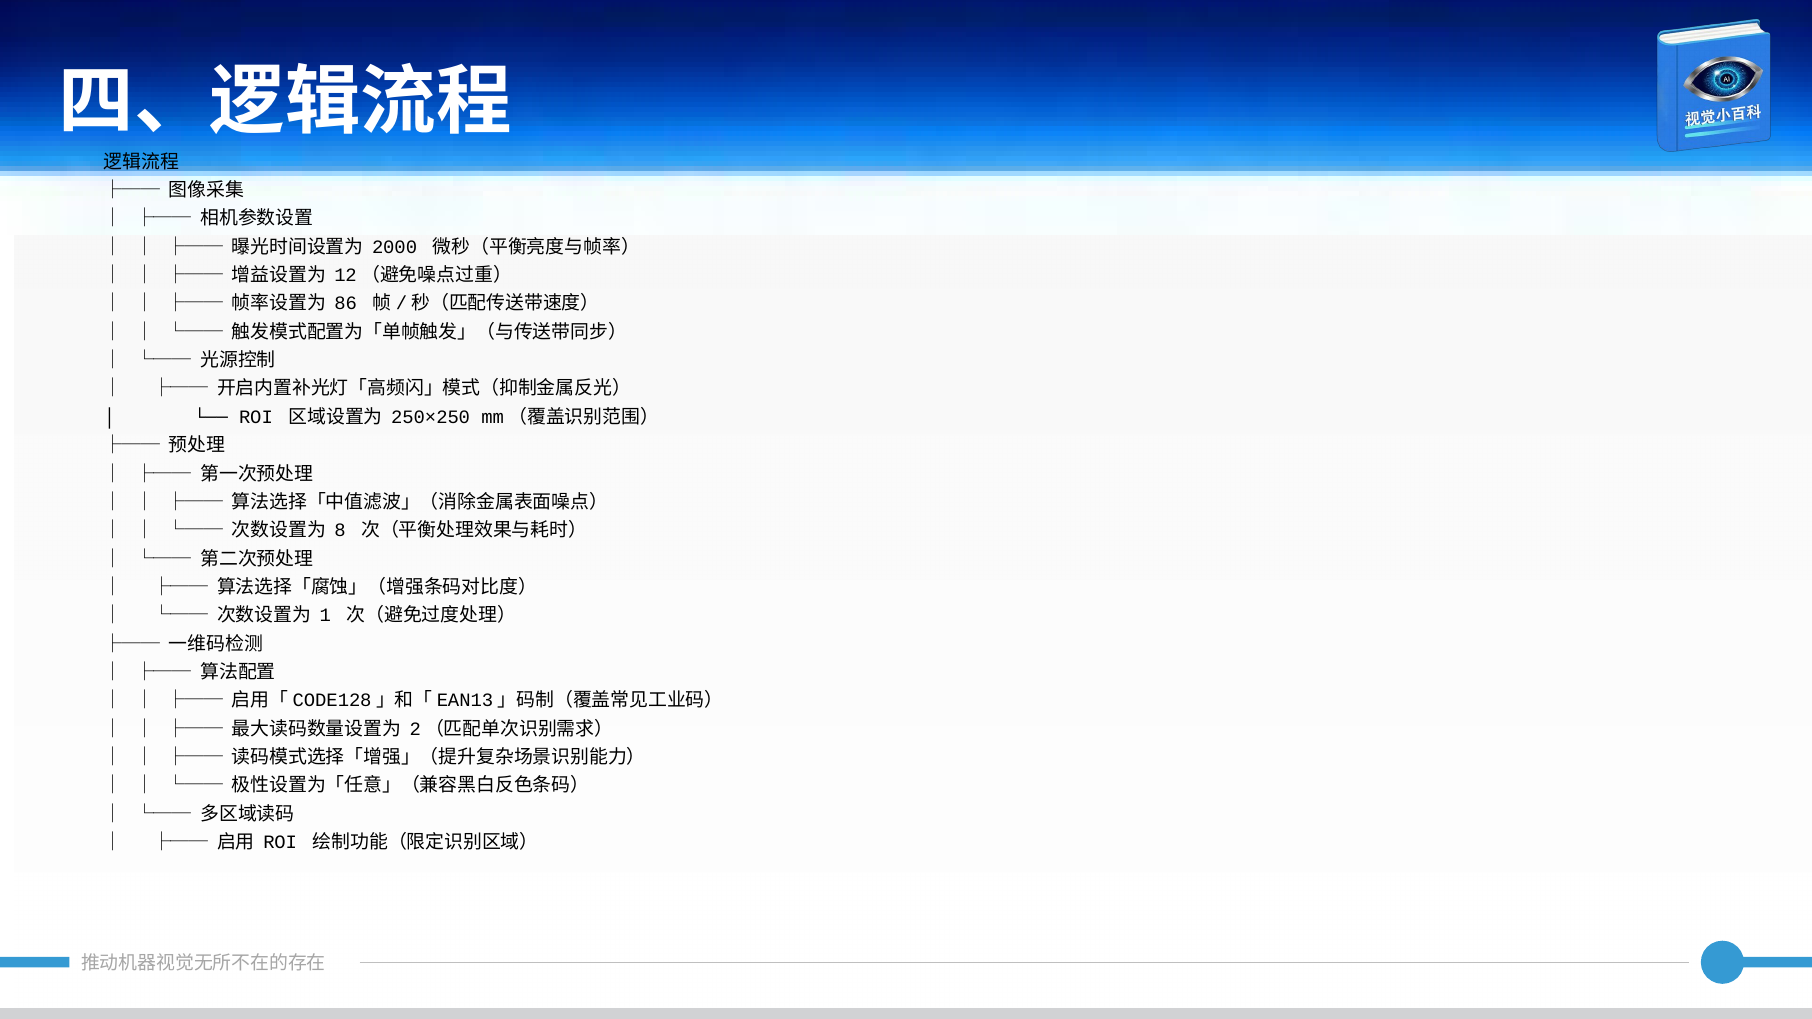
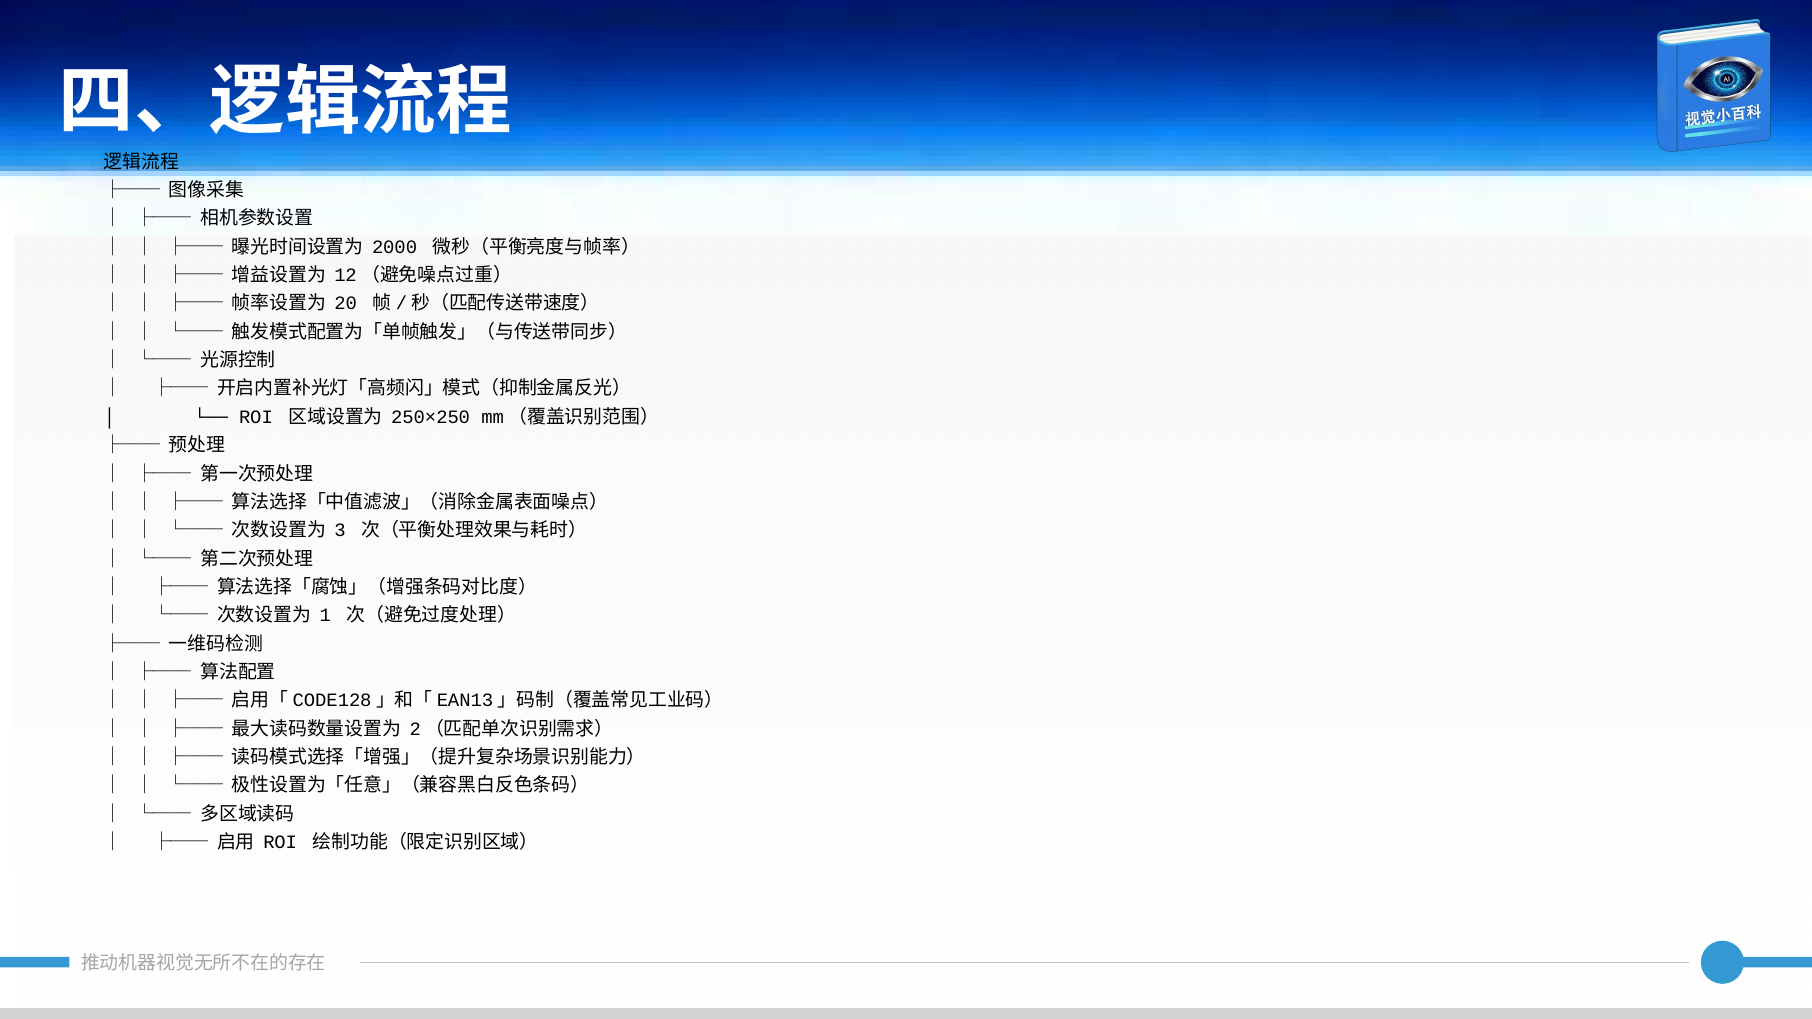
86: 86 -> 20 (346, 304)
8: 8 -> 3 (340, 531)
